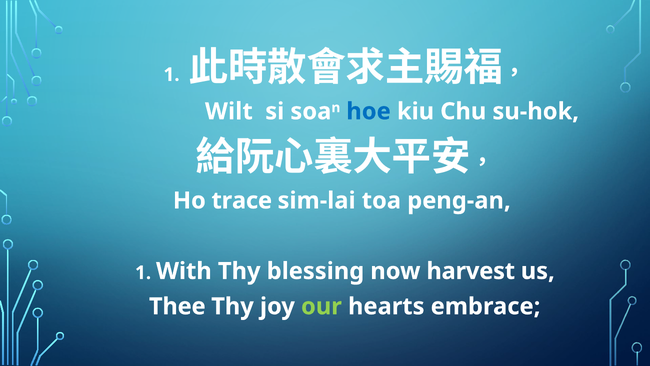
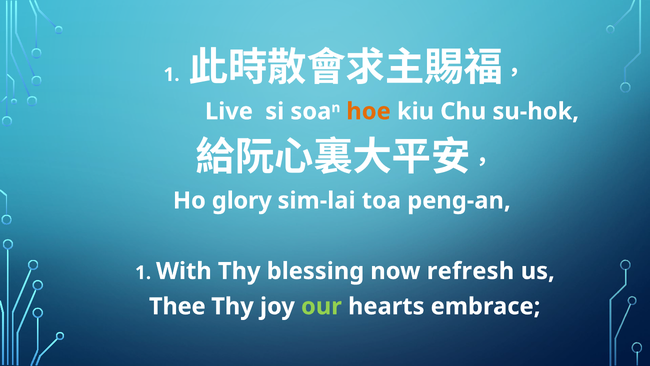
Wilt: Wilt -> Live (229, 111)
hoe colour: blue -> orange (369, 111)
trace: trace -> glory (242, 200)
harvest: harvest -> refresh (470, 271)
